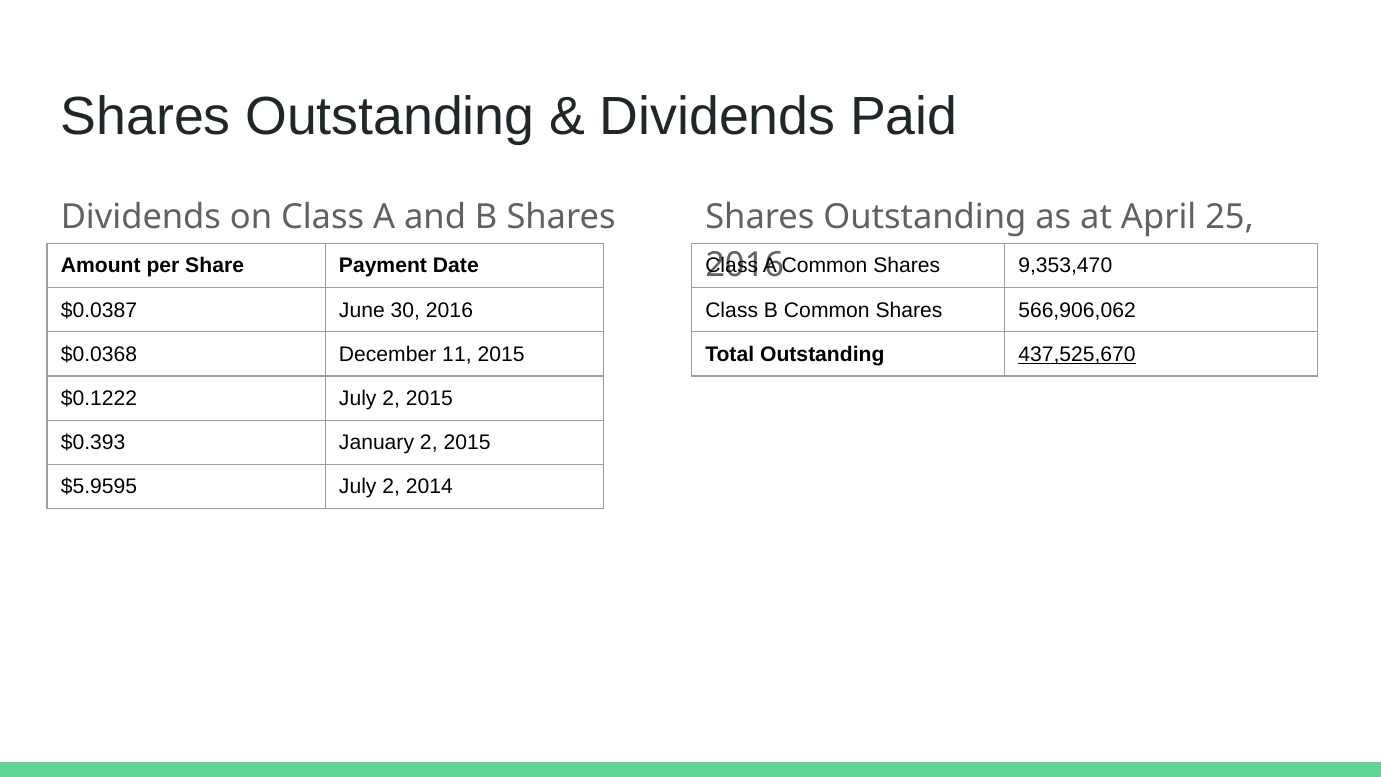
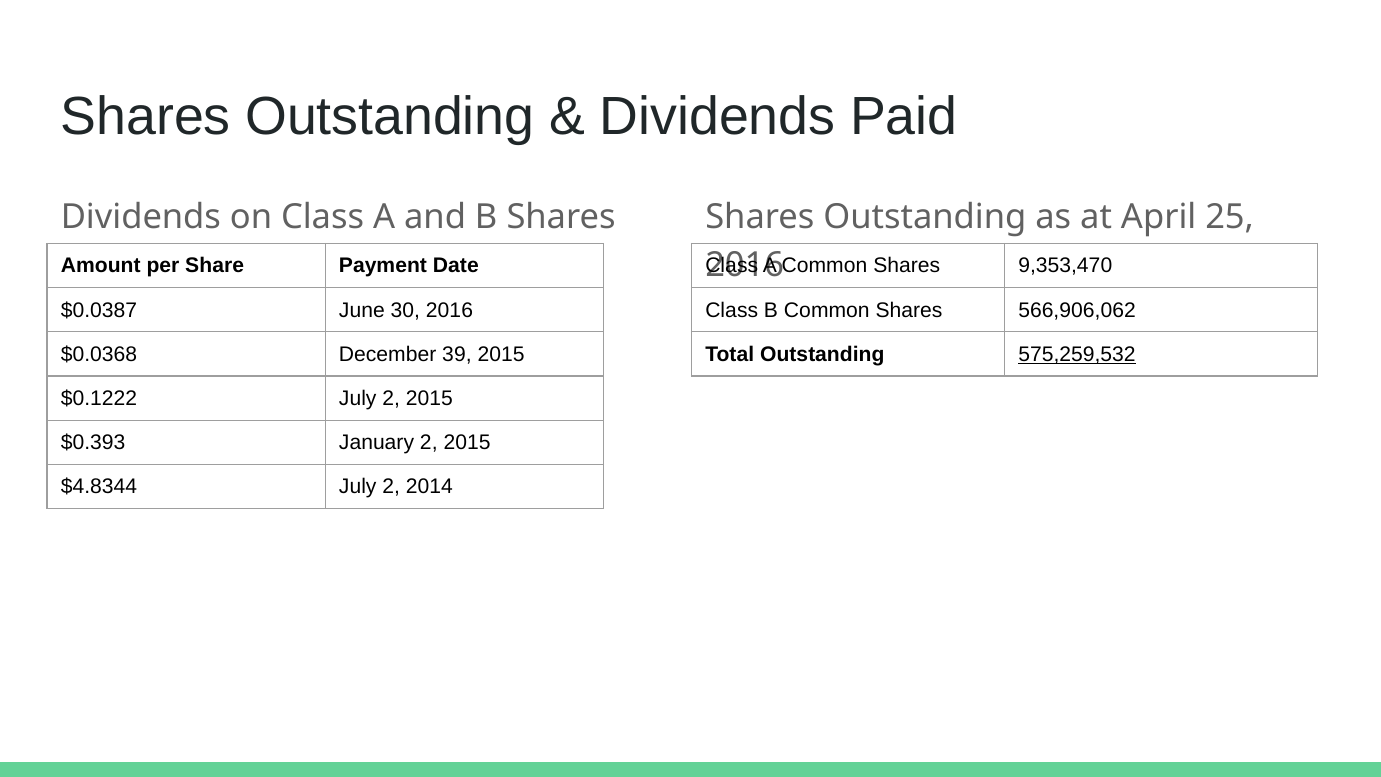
11: 11 -> 39 (457, 354)
437,525,670: 437,525,670 -> 575,259,532 (1077, 354)
$5.9595: $5.9595 -> $4.8344 (99, 487)
